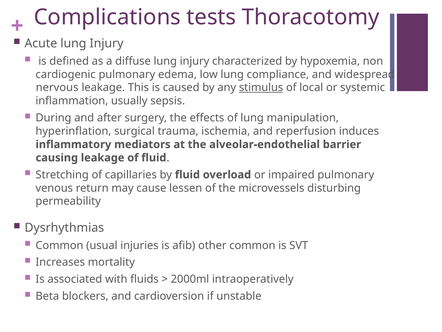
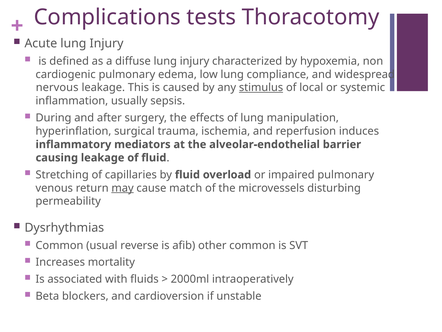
may underline: none -> present (123, 188)
lessen: lessen -> match (186, 188)
injuries: injuries -> reverse (139, 245)
